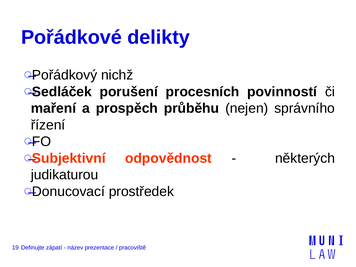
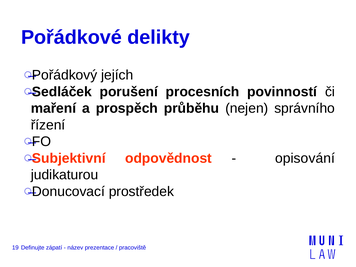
nichž: nichž -> jejích (117, 75)
některých: některých -> opisování (305, 158)
